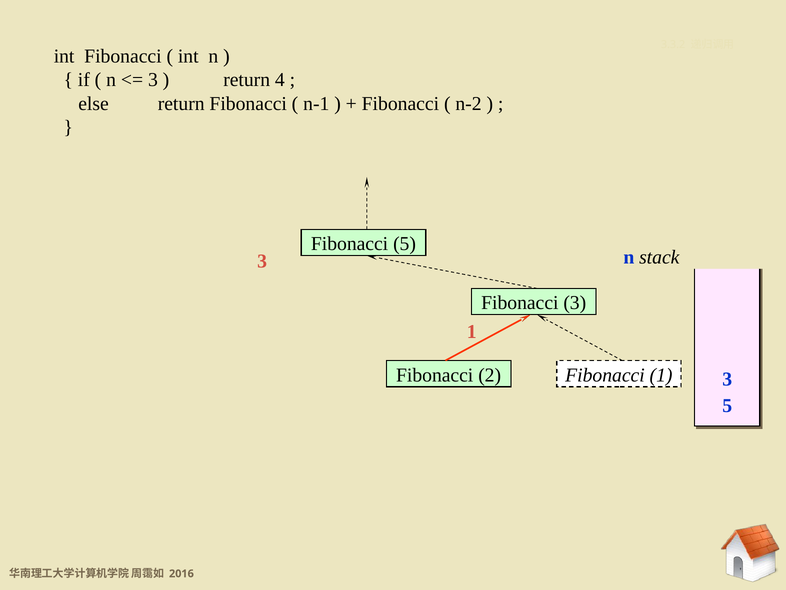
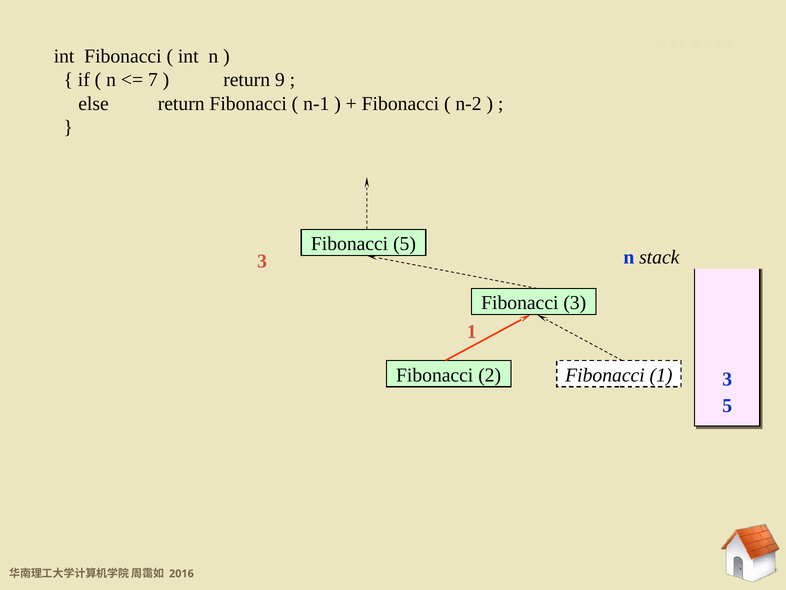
3: 3 -> 7 (153, 80)
4: 4 -> 9 (280, 80)
